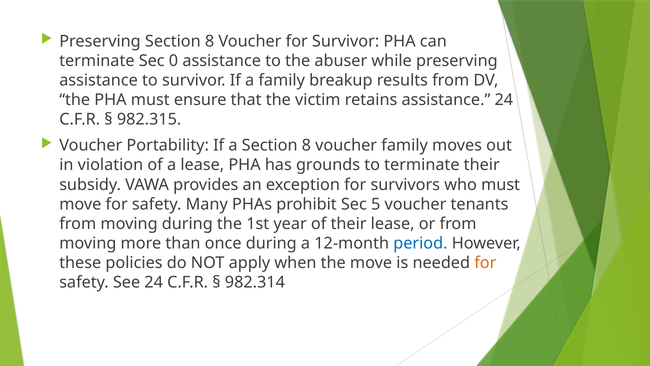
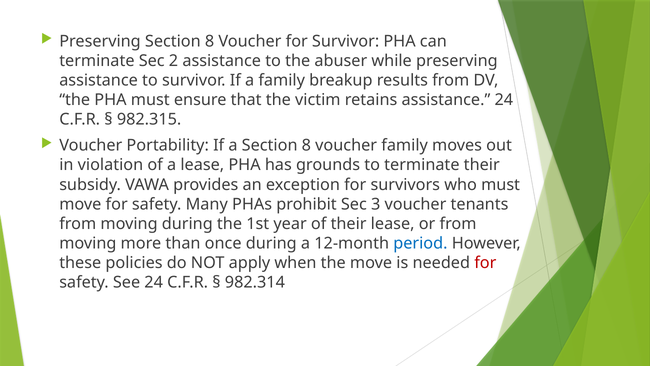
0: 0 -> 2 (173, 61)
5: 5 -> 3 (376, 204)
for colour: orange -> red (485, 262)
